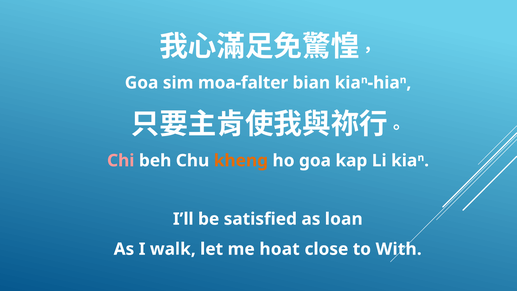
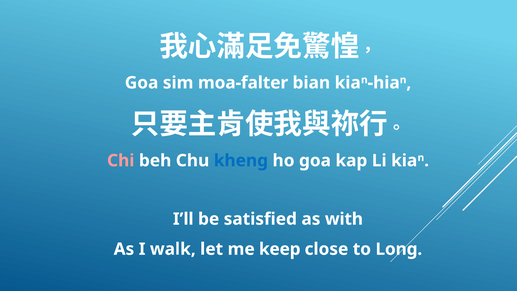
kheng colour: orange -> blue (241, 160)
loan: loan -> with (344, 219)
hoat: hoat -> keep (280, 249)
With: With -> Long (399, 249)
